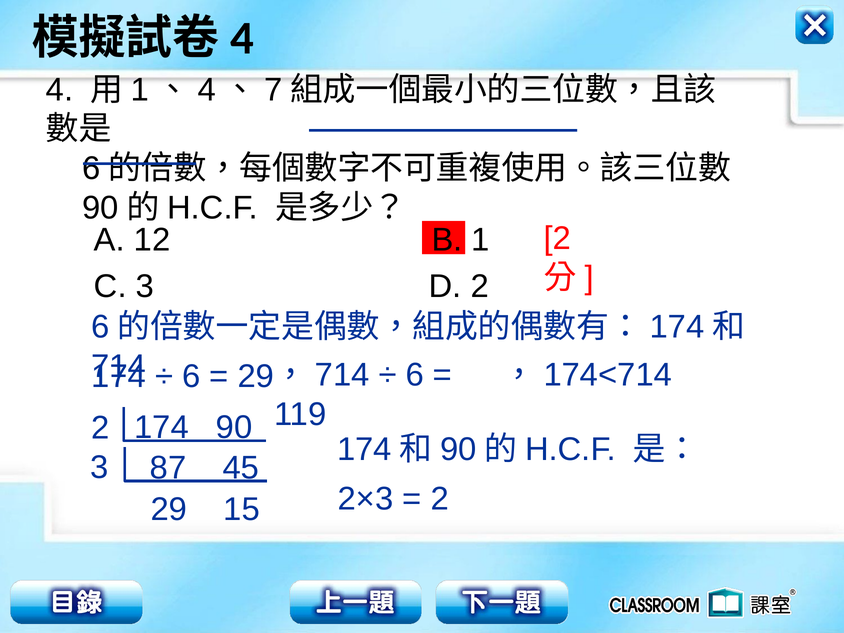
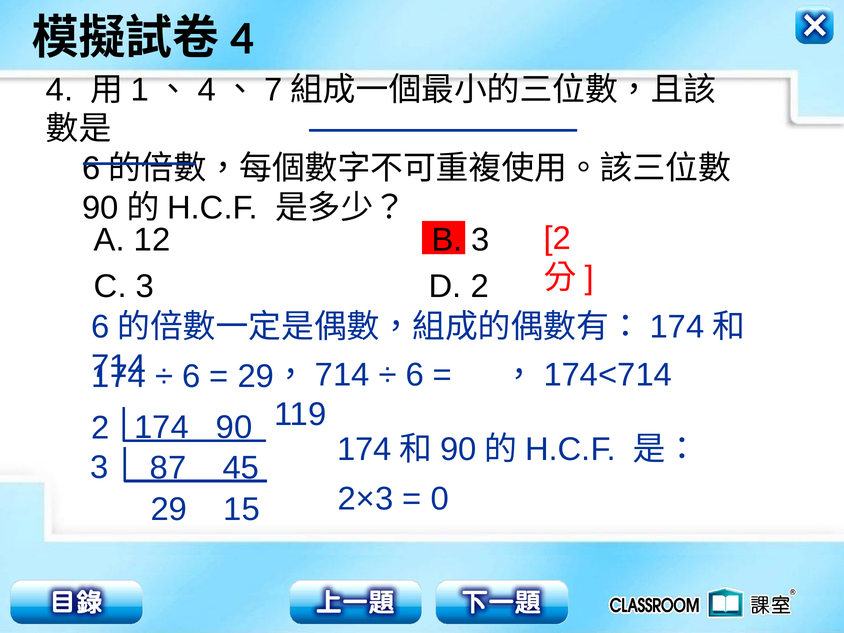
B 1: 1 -> 3 (481, 240)
2: 2 -> 0 (440, 499)
